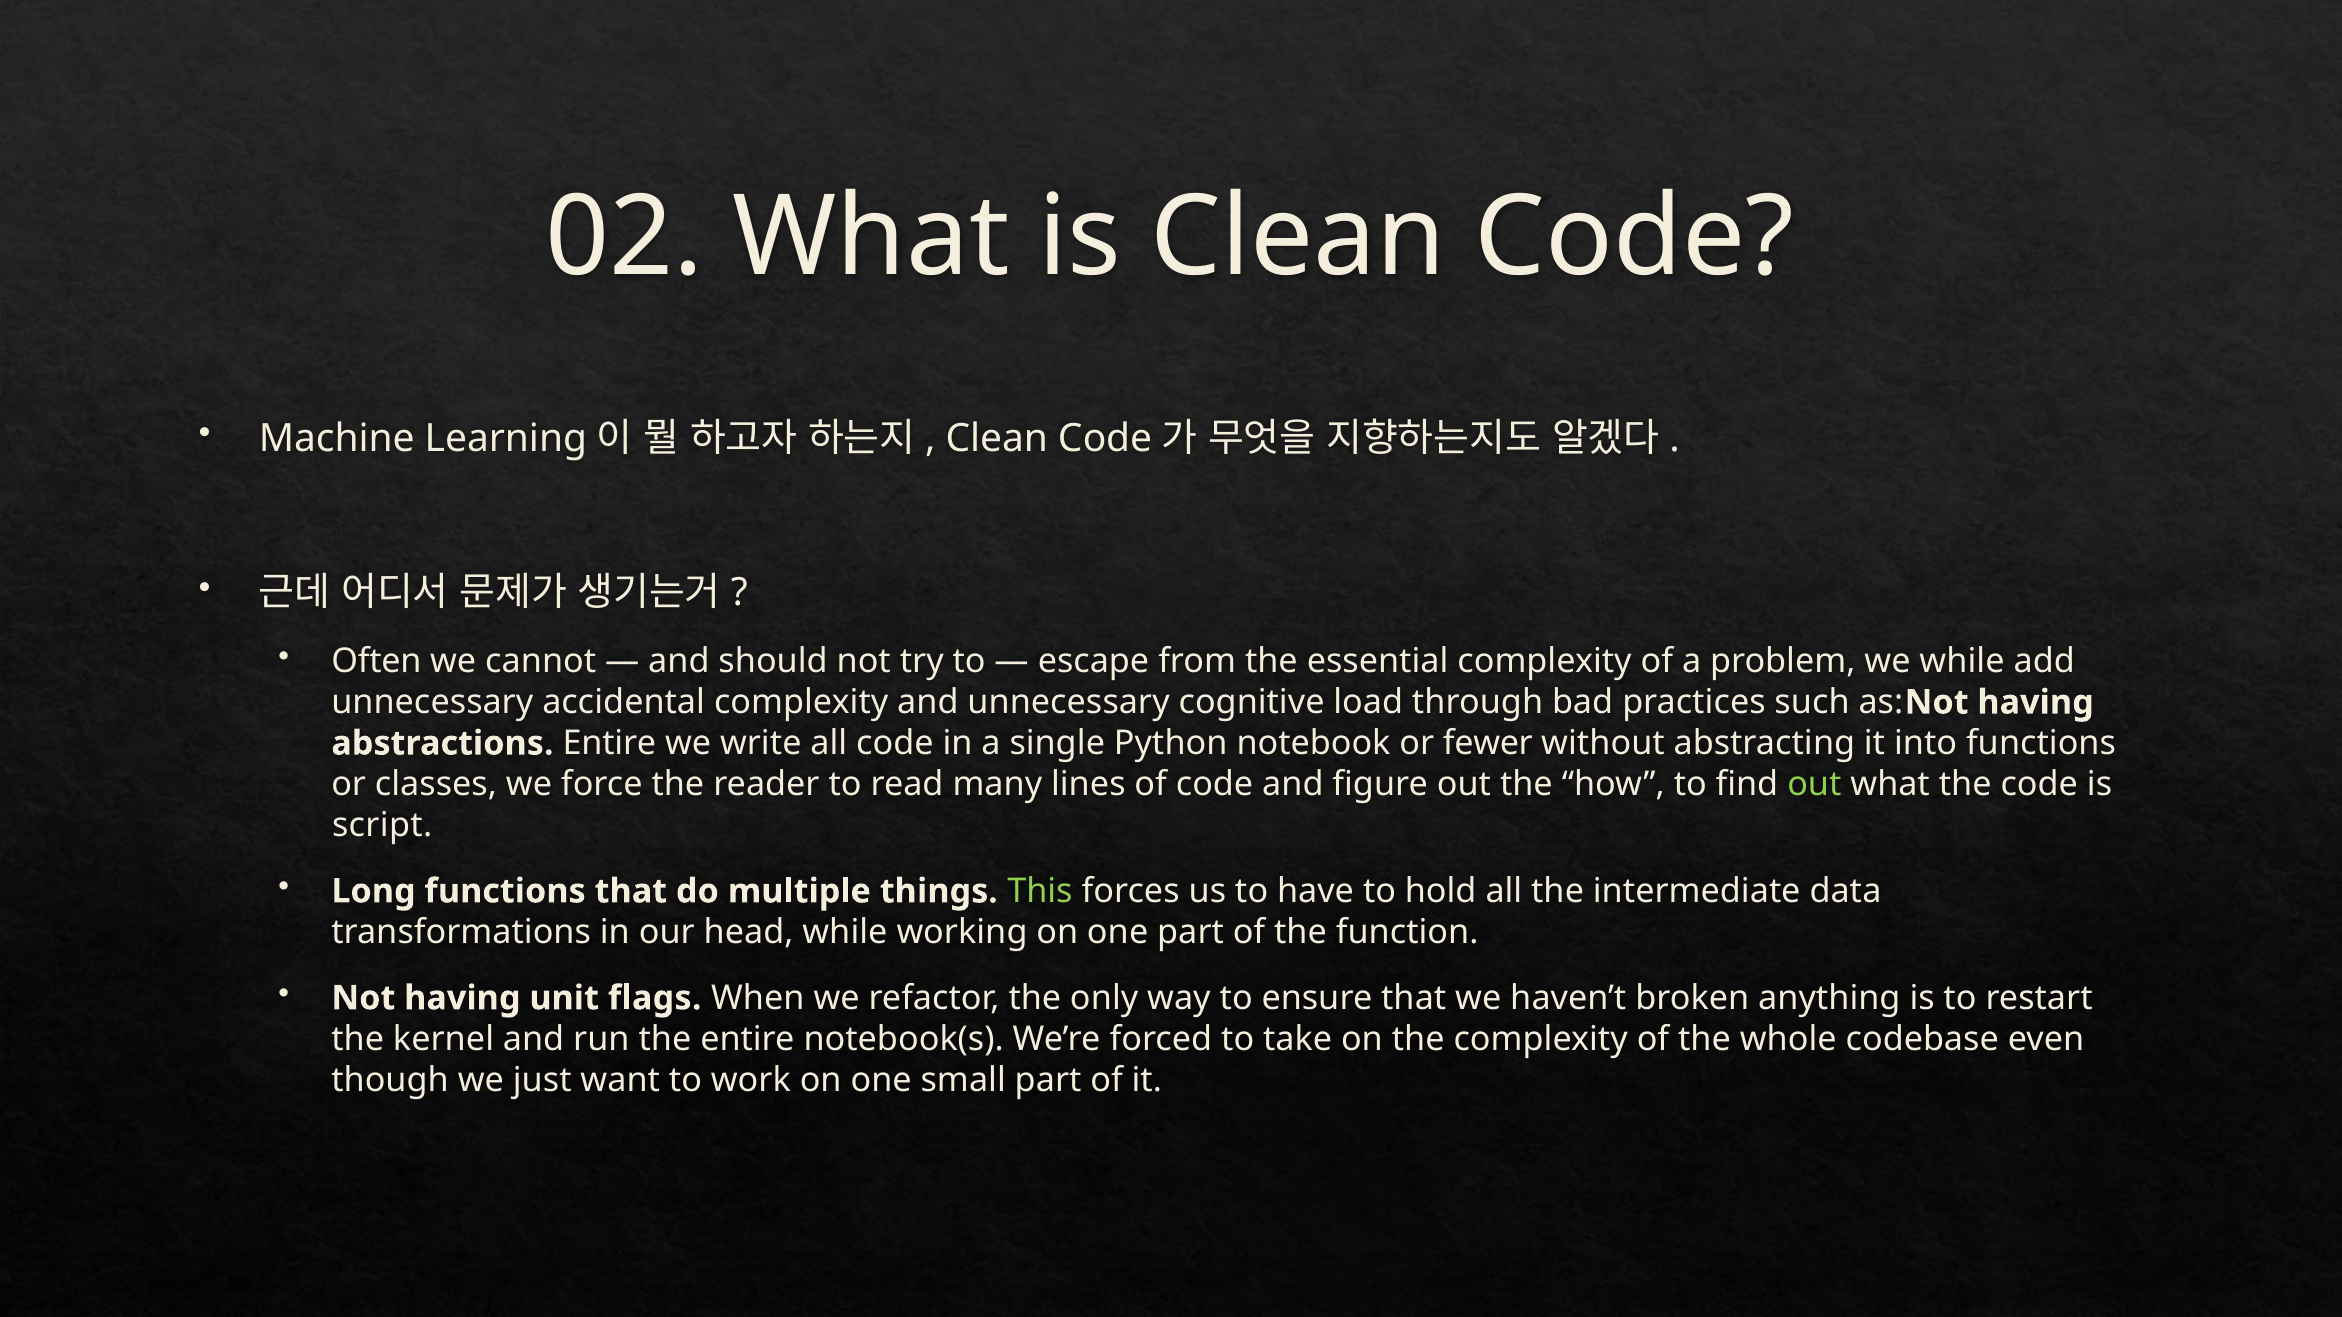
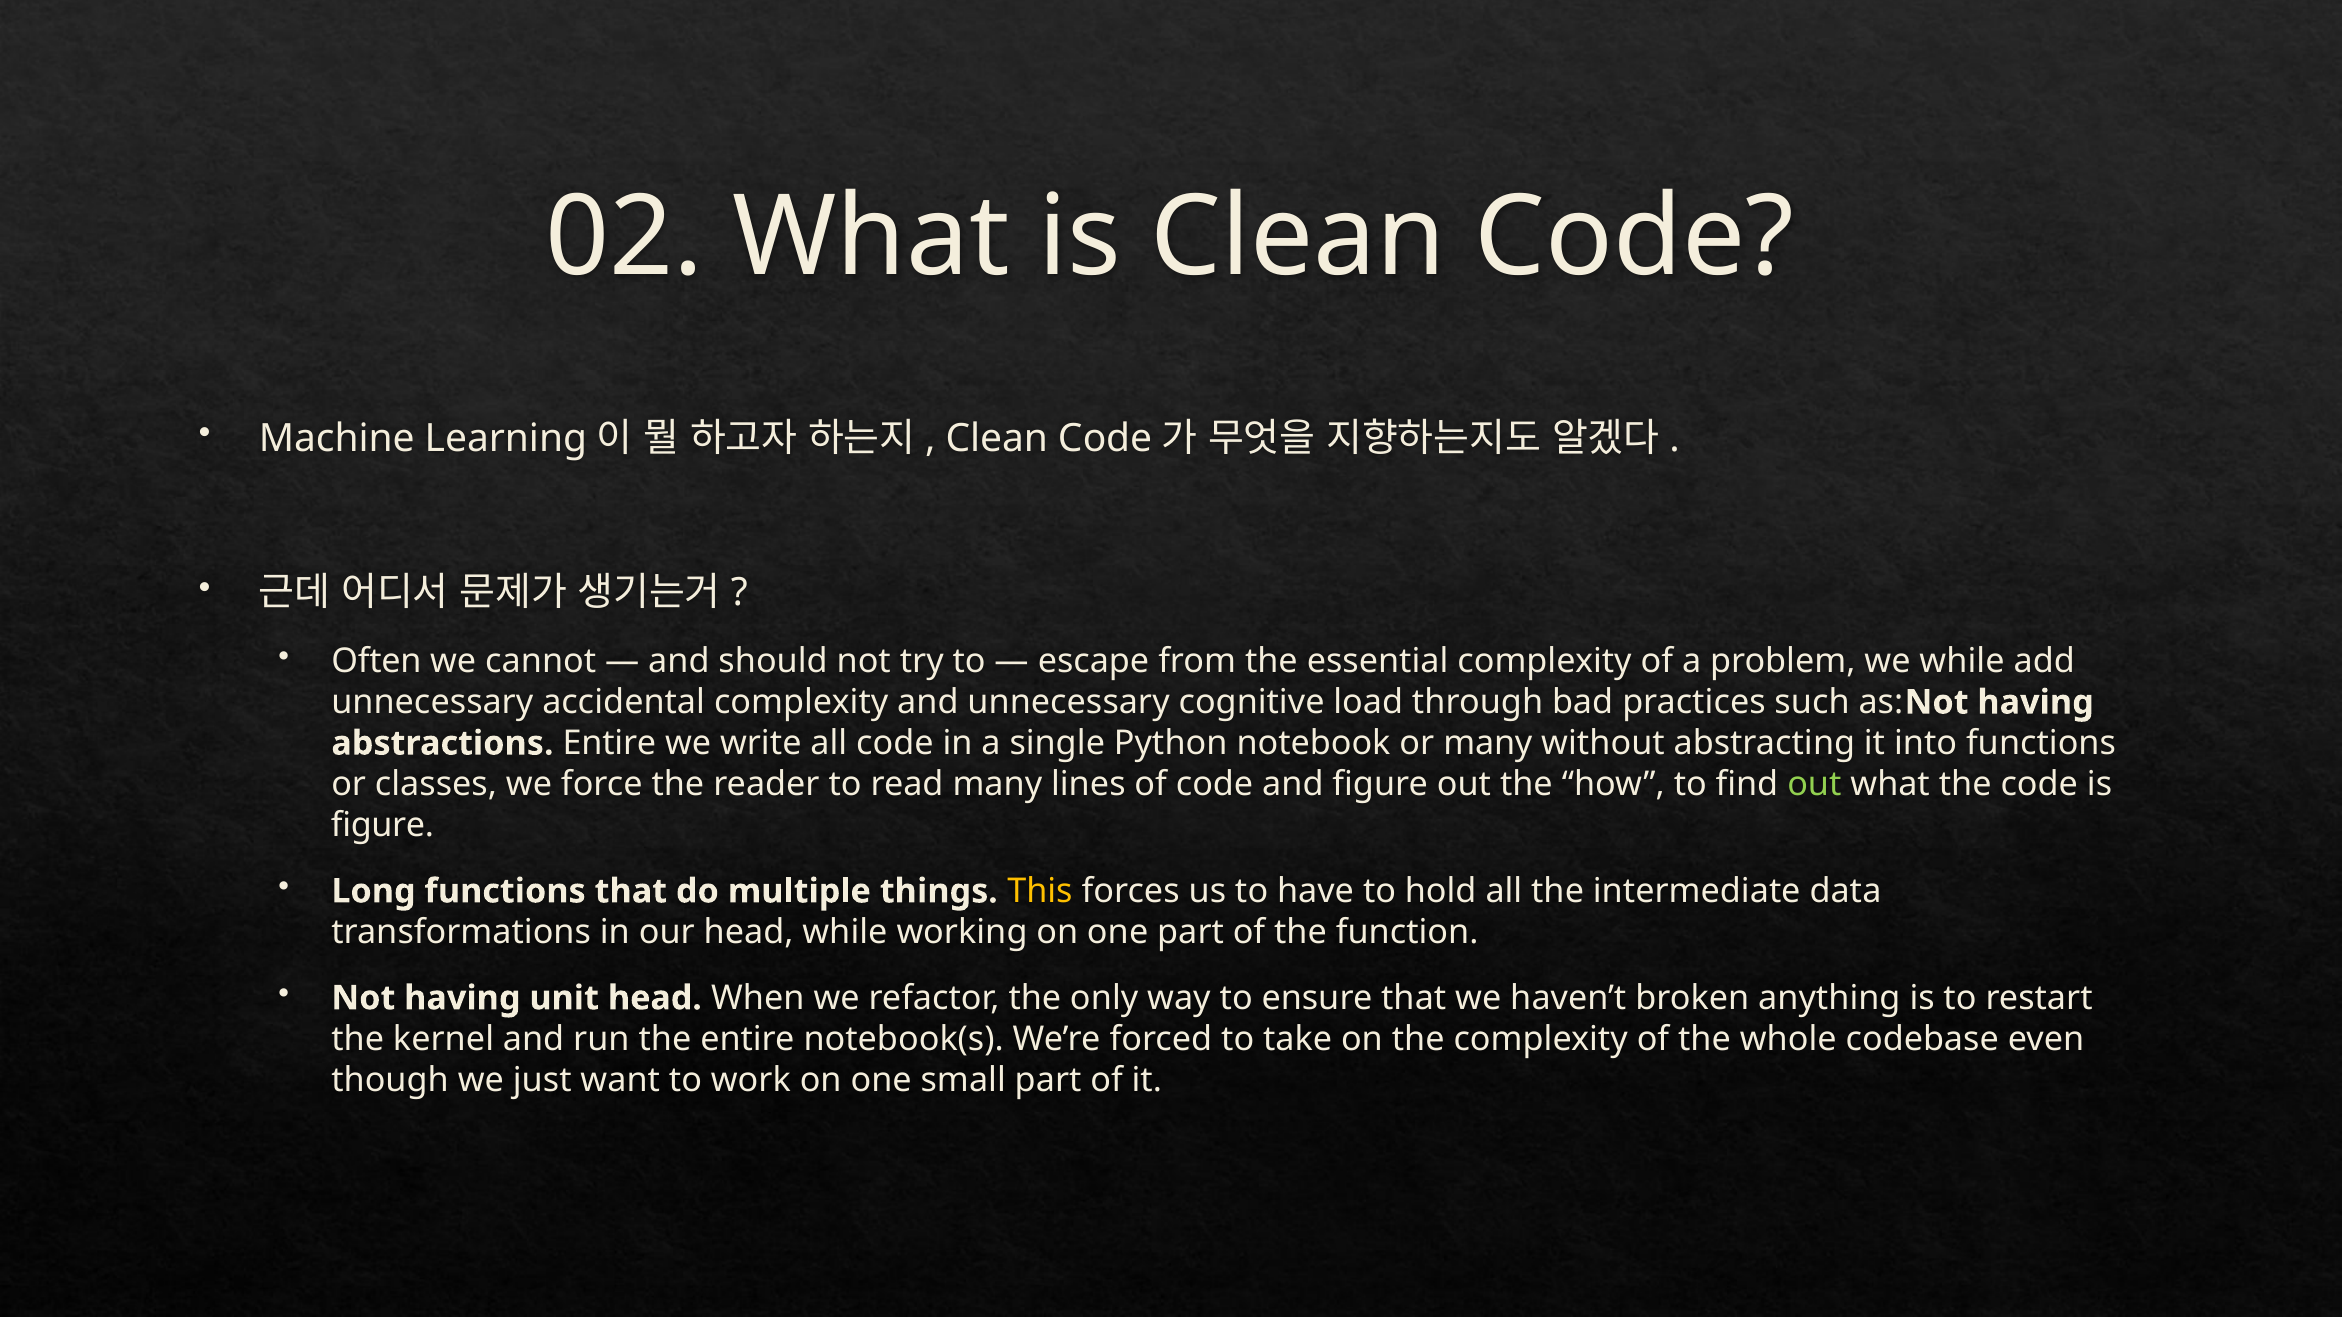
or fewer: fewer -> many (1488, 744)
script: script -> figure (382, 826)
This colour: light green -> yellow (1040, 891)
unit flags: flags -> head (655, 998)
